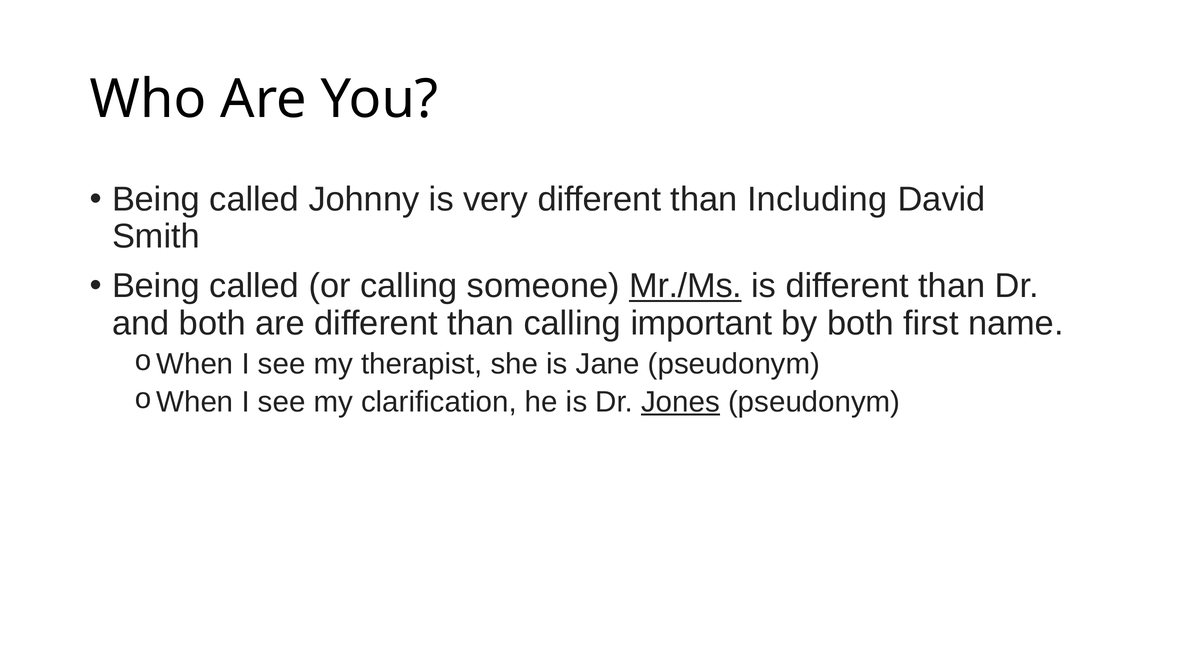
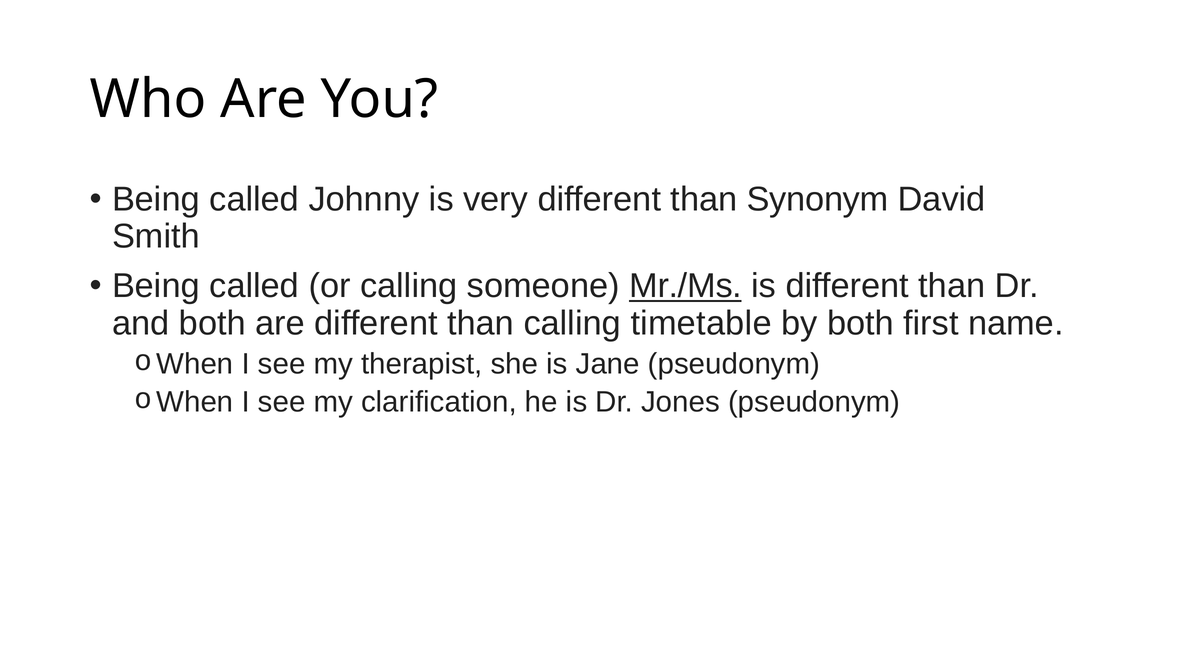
Including: Including -> Synonym (818, 199)
important: important -> timetable (701, 323)
Jones underline: present -> none (681, 402)
